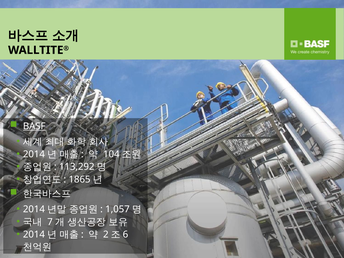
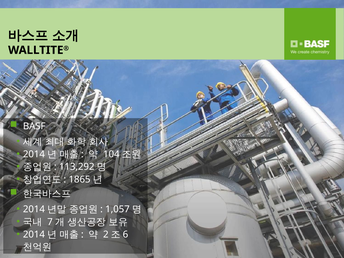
BASF underline: present -> none (34, 126)
